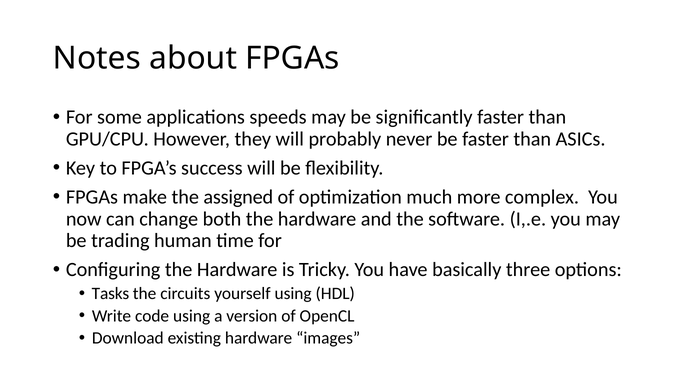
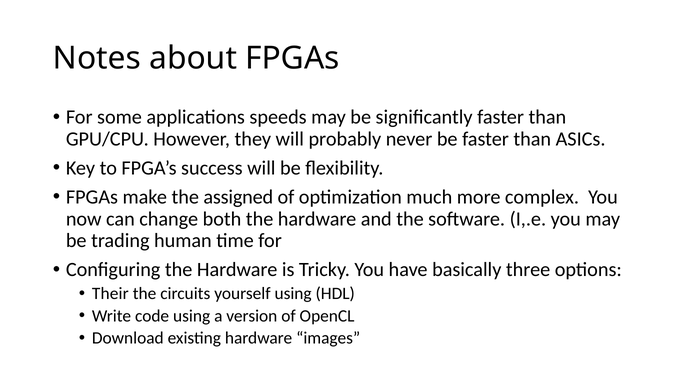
Tasks: Tasks -> Their (110, 294)
